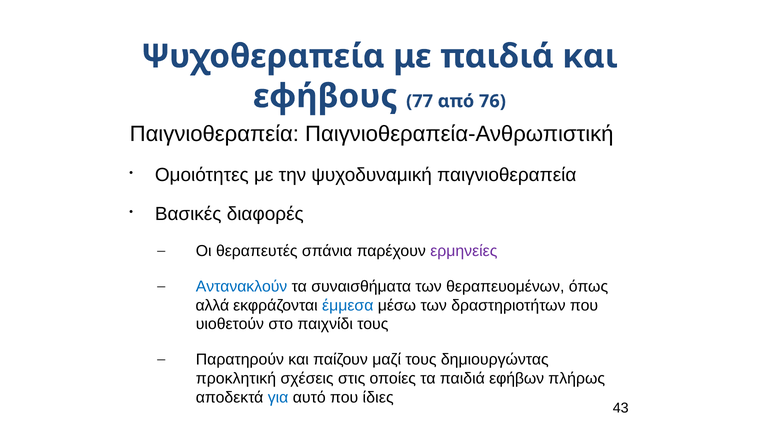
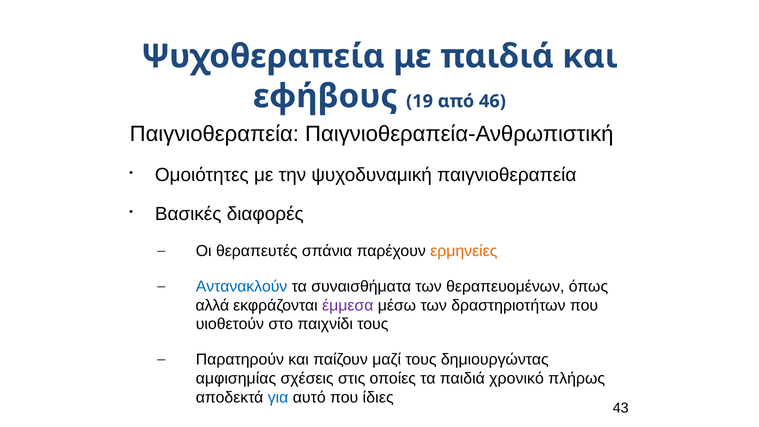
77: 77 -> 19 (420, 101)
76: 76 -> 46 (492, 101)
ερμηνείες colour: purple -> orange (464, 251)
έμμεσα colour: blue -> purple (348, 305)
προκλητική: προκλητική -> αμφισημίας (236, 379)
εφήβων: εφήβων -> χρονικό (517, 379)
